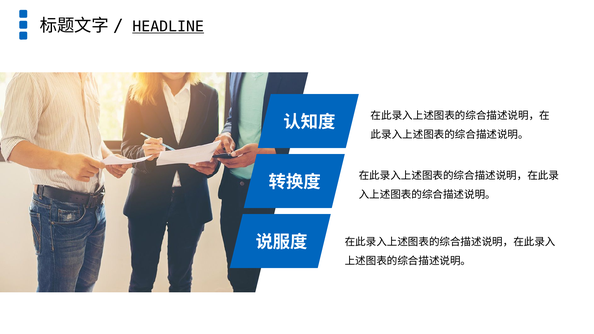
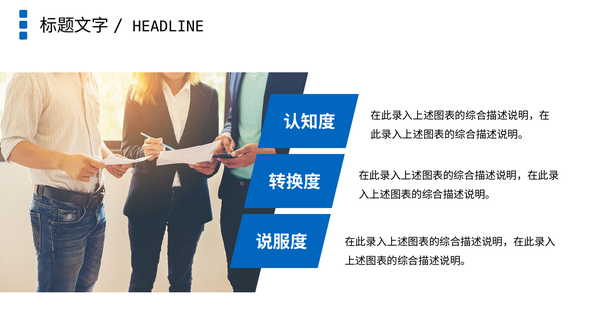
HEADLINE underline: present -> none (168, 27)
